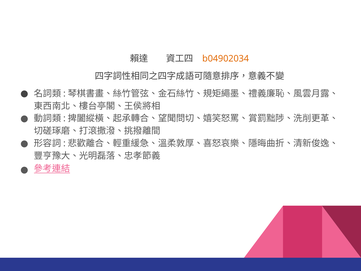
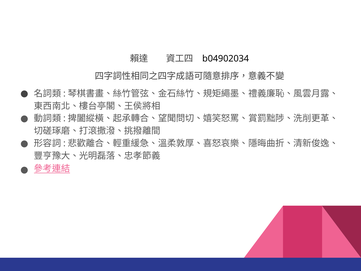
b04902034 colour: orange -> black (226, 59)
